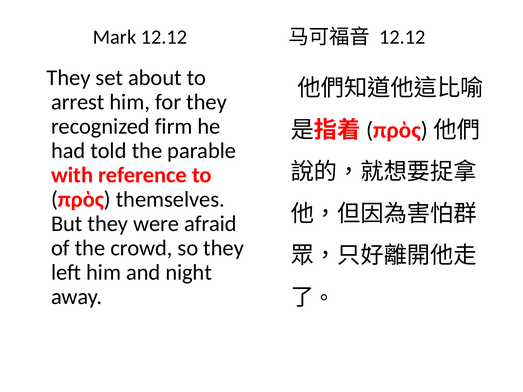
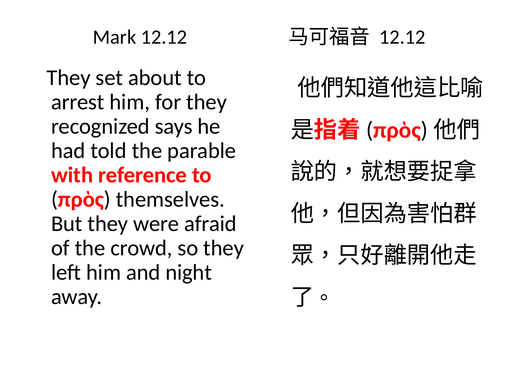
firm: firm -> says (174, 127)
